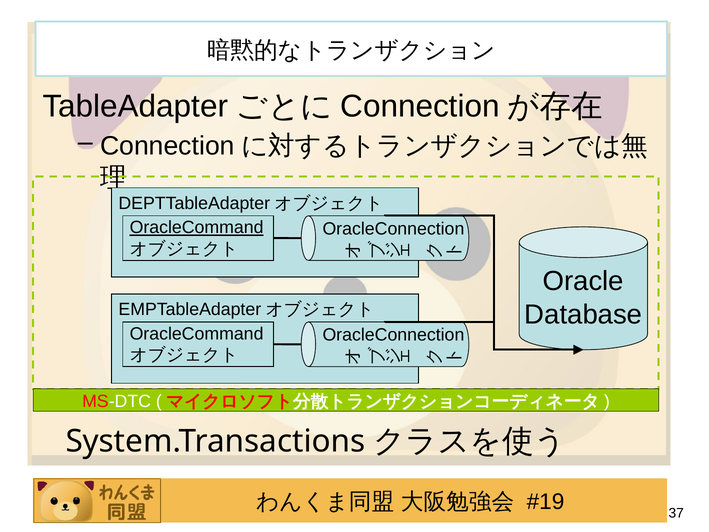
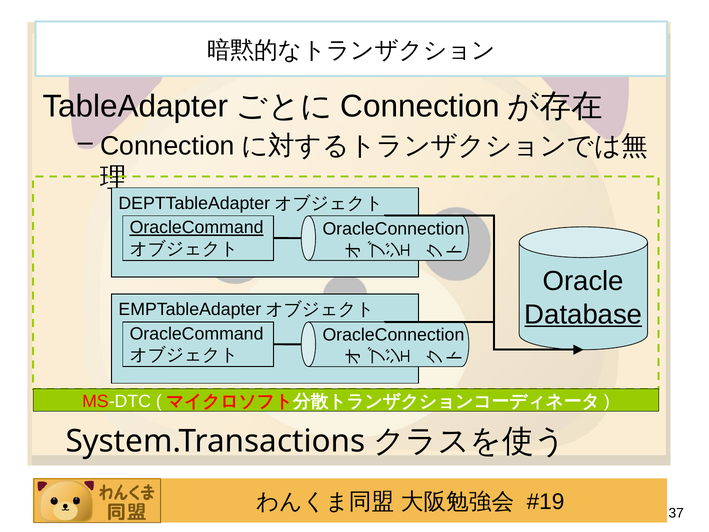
Database underline: none -> present (583, 314)
